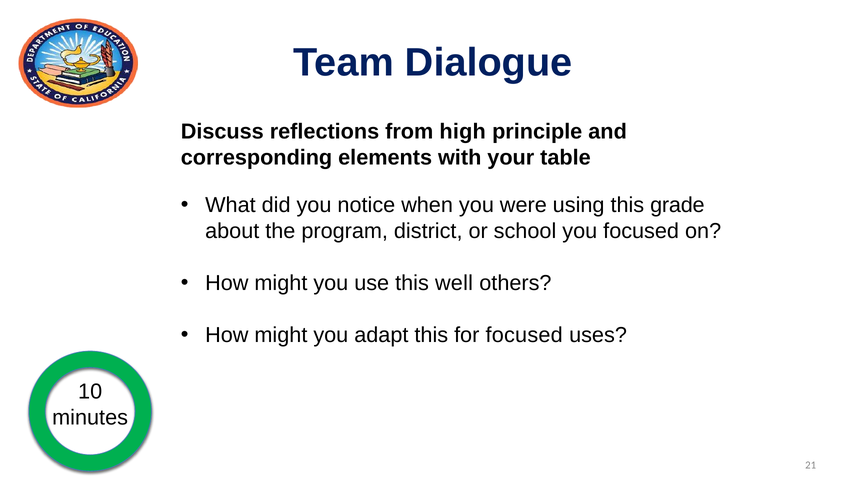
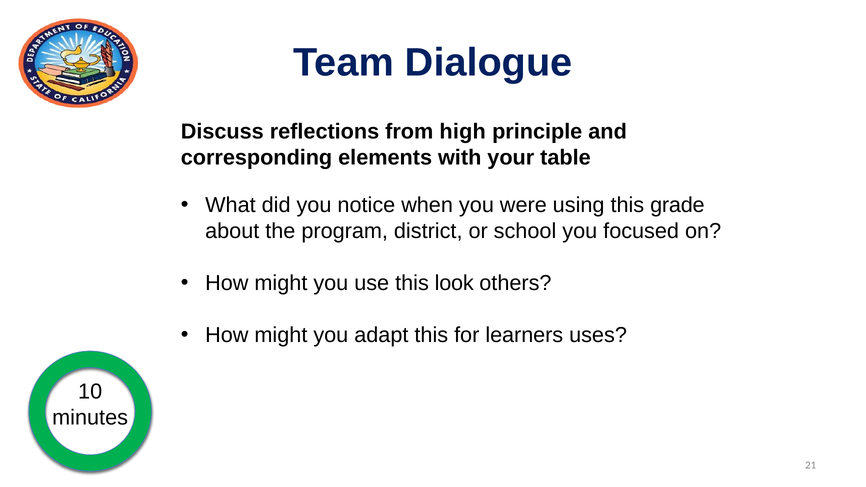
well: well -> look (454, 283)
for focused: focused -> learners (524, 335)
